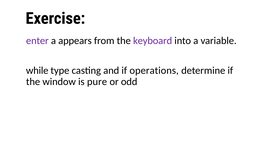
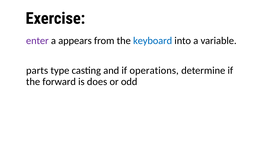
keyboard colour: purple -> blue (153, 41)
while: while -> parts (37, 71)
window: window -> forward (59, 82)
pure: pure -> does (97, 82)
